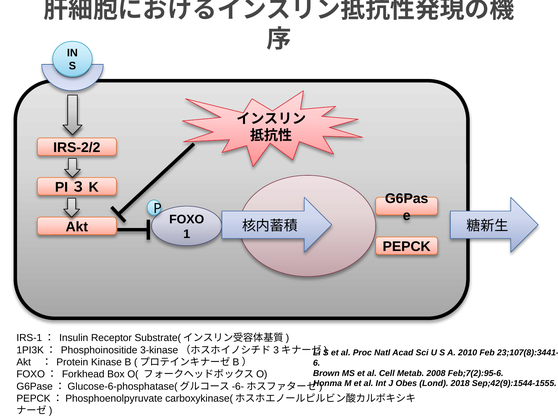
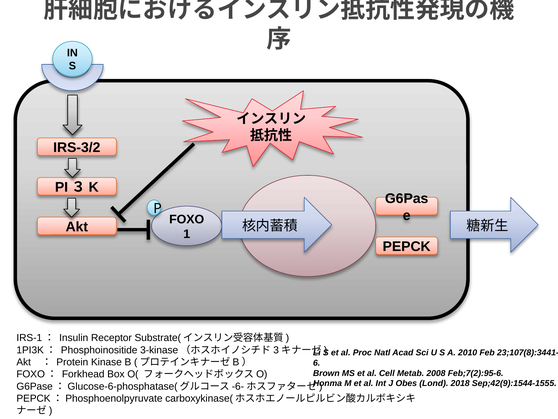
IRS-2/2: IRS-2/2 -> IRS-3/2 (77, 147)
